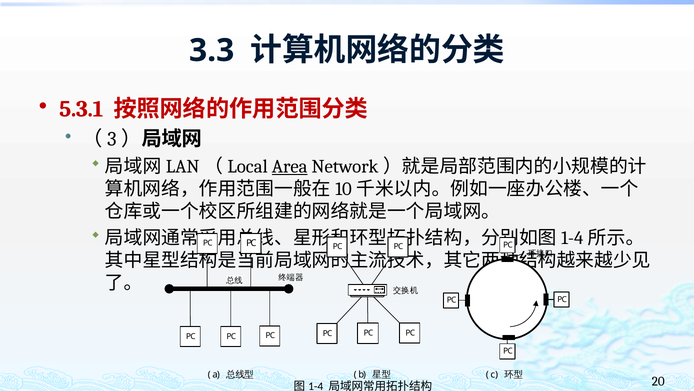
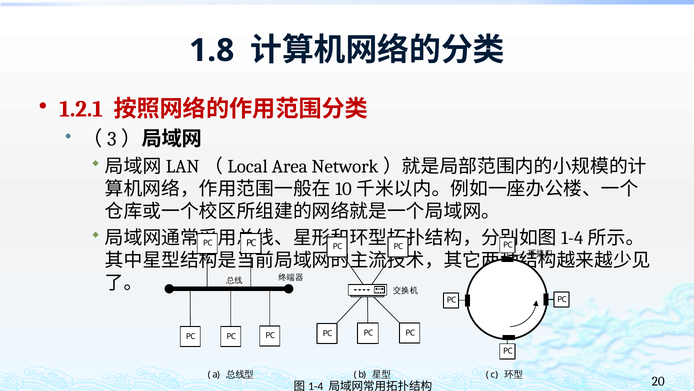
3.3: 3.3 -> 1.8 (212, 50)
5.3.1: 5.3.1 -> 1.2.1 (81, 109)
Area underline: present -> none (290, 166)
